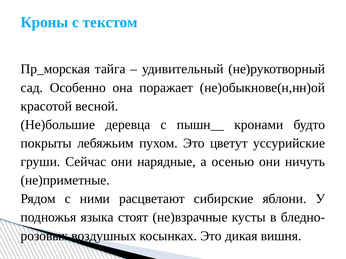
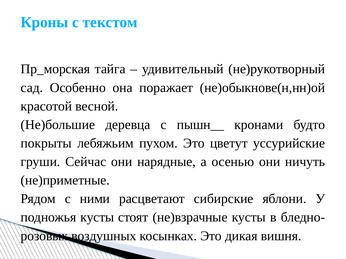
подножья языка: языка -> кусты (97, 218)
